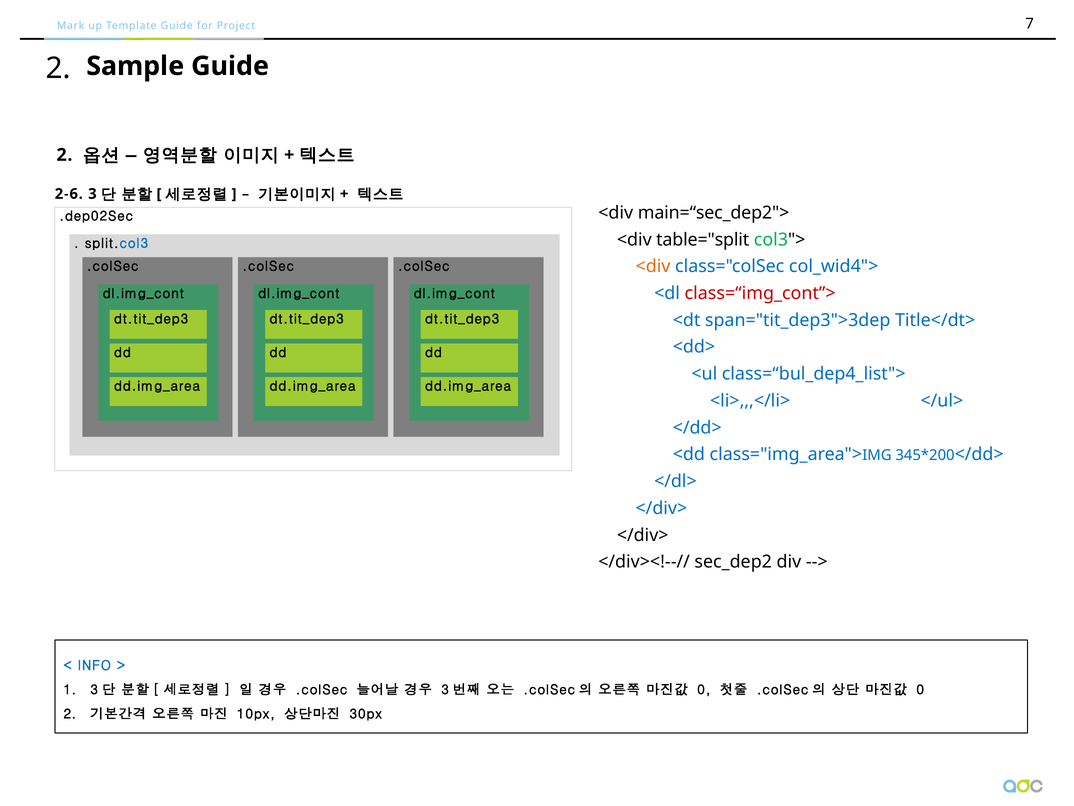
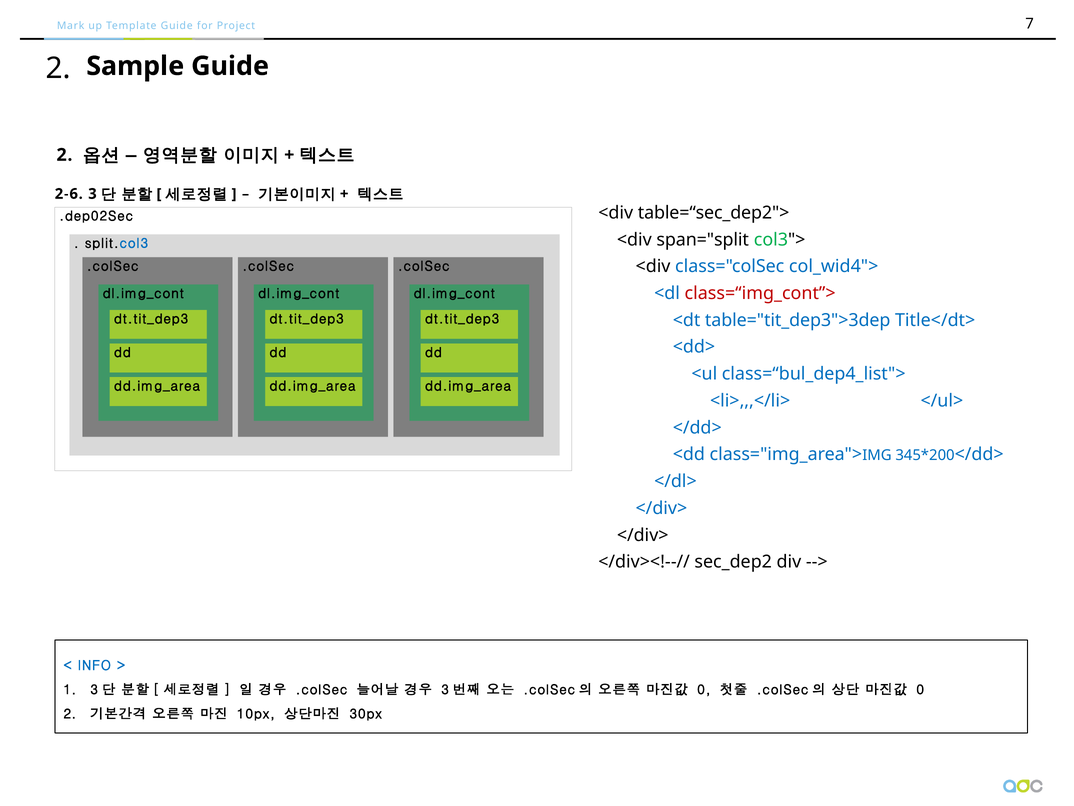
main=“sec_dep2">: main=“sec_dep2"> -> table=“sec_dep2"> (714, 213)
table="split: table="split -> span="split (703, 239)
<div colour: orange -> black (653, 266)
span="tit_dep3">3dep: span="tit_dep3">3dep -> table="tit_dep3">3dep (798, 320)
